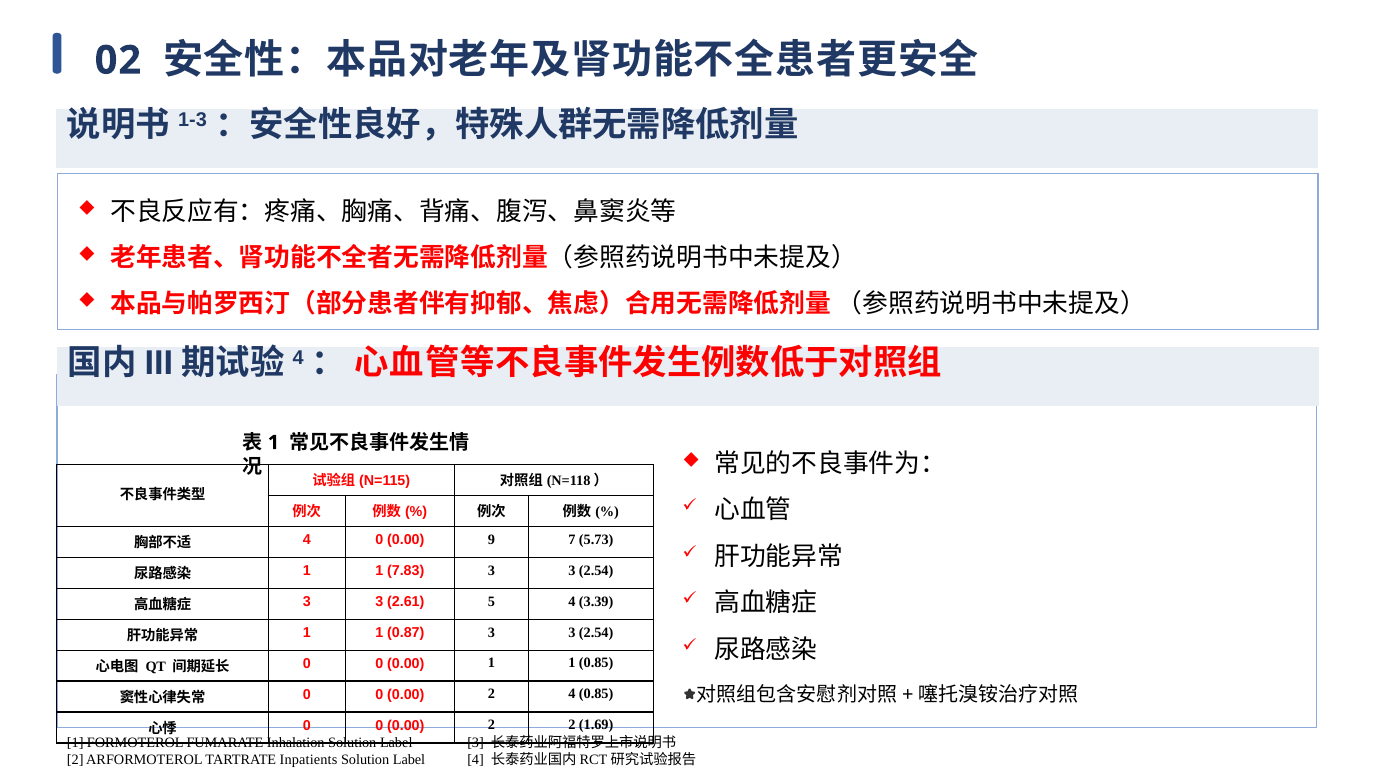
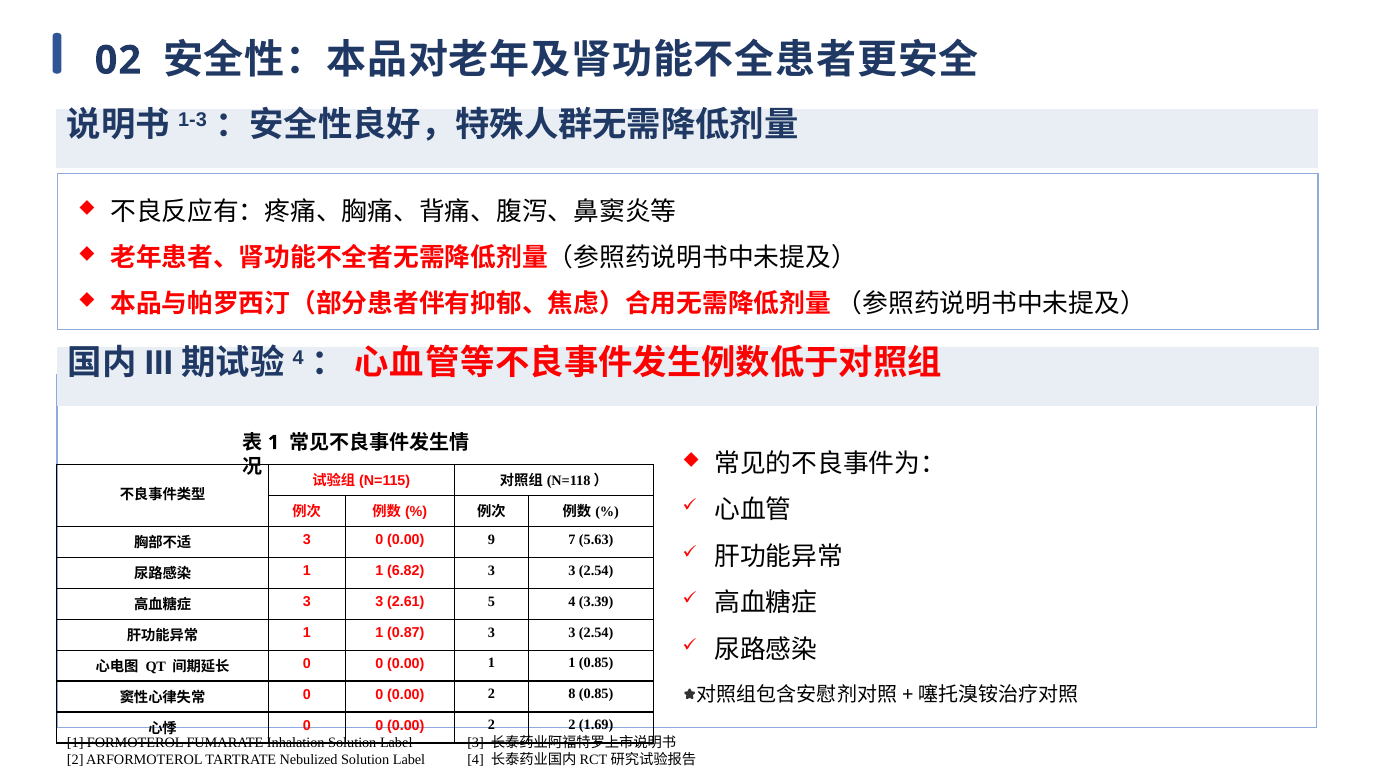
4: 4 -> 3 (307, 539)
5.73: 5.73 -> 5.63 (596, 539)
7.83: 7.83 -> 6.82 (406, 570)
2 4: 4 -> 8 (572, 694)
Inpatients: Inpatients -> Nebulized (309, 759)
